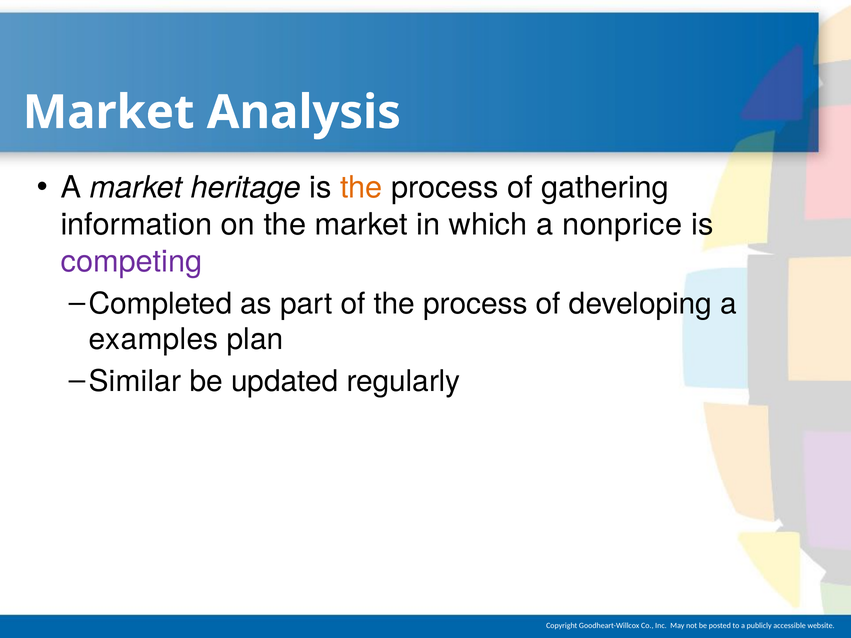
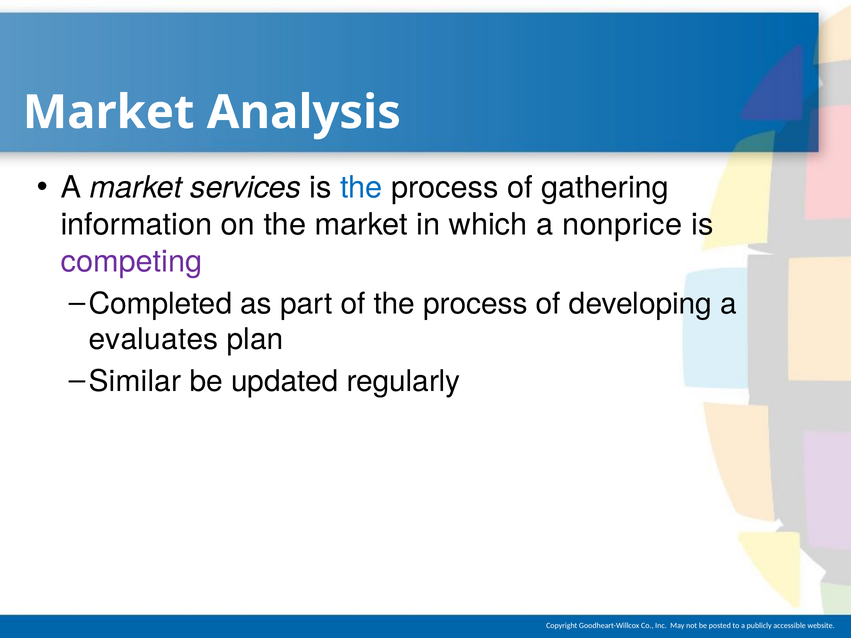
heritage: heritage -> services (246, 188)
the colour: orange -> blue (361, 188)
examples: examples -> evaluates (154, 340)
